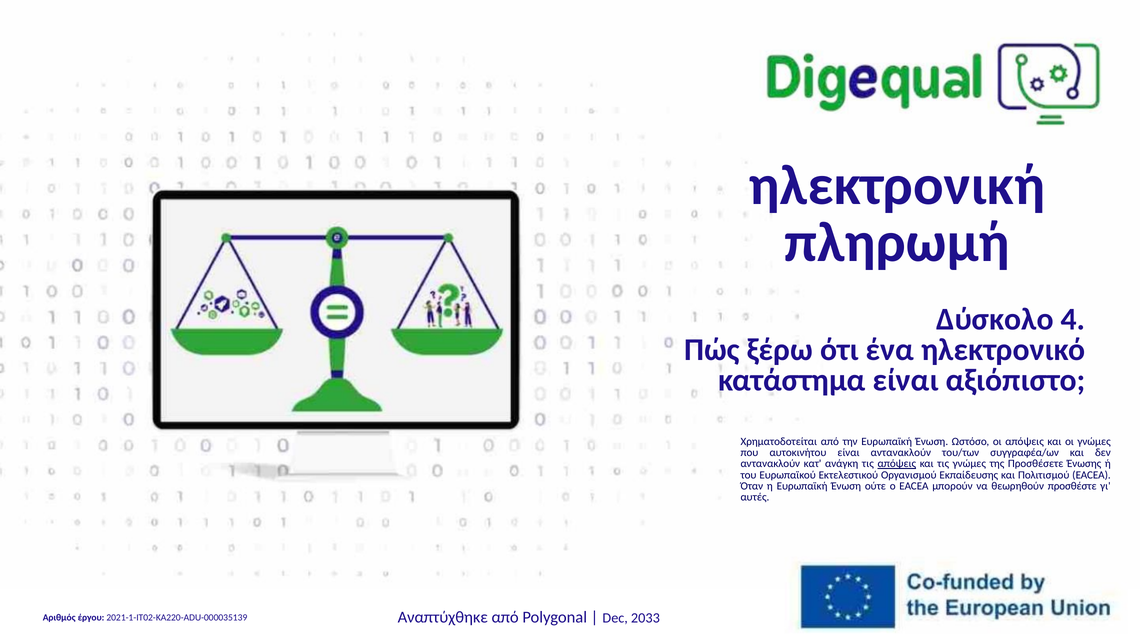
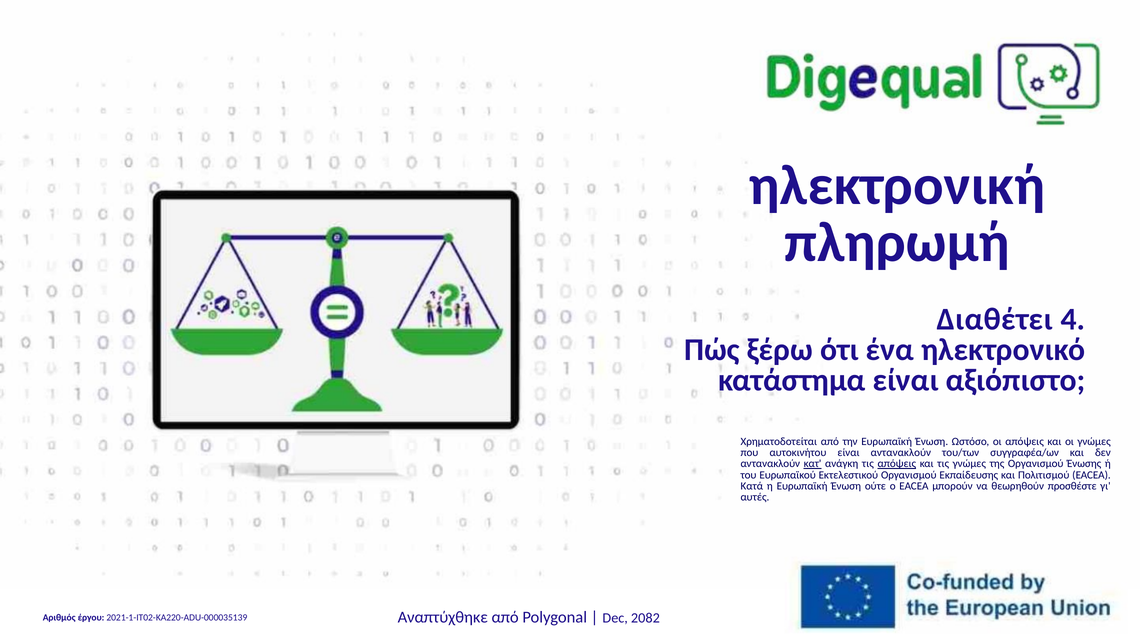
Δύσκολο: Δύσκολο -> Διαθέτει (995, 320)
κατ underline: none -> present (813, 464)
της Προσθέσετε: Προσθέσετε -> Οργανισμού (1036, 464)
Όταν: Όταν -> Κατά (752, 486)
2033: 2033 -> 2082 (645, 618)
